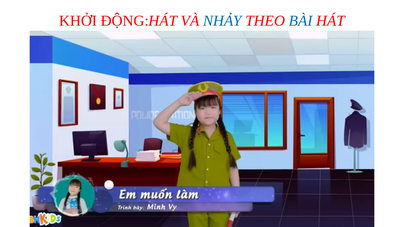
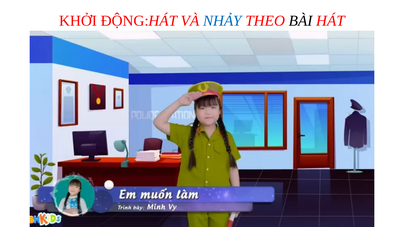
BÀI colour: blue -> black (301, 21)
